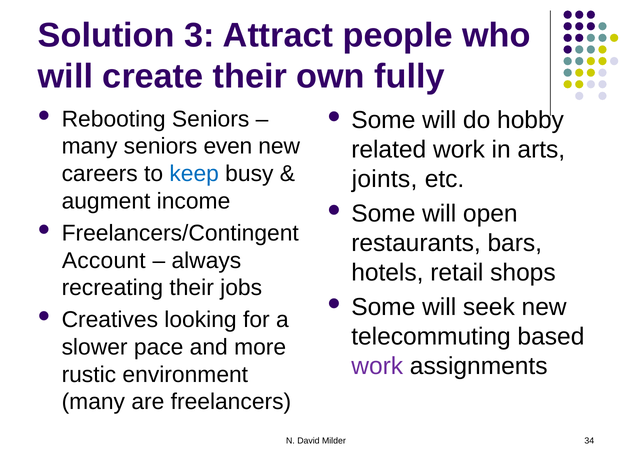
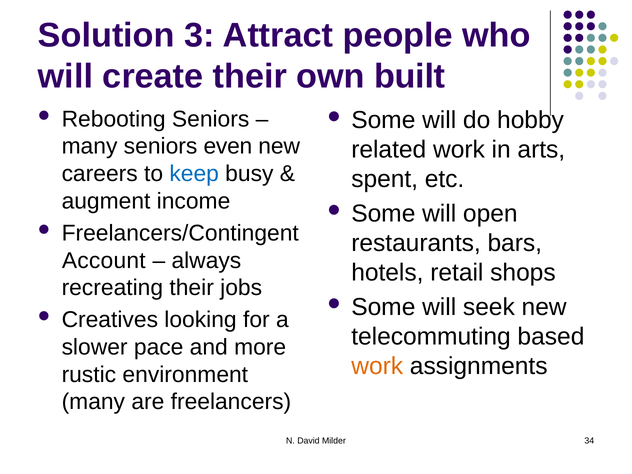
fully: fully -> built (410, 77)
joints: joints -> spent (385, 179)
work colour: purple -> orange (377, 366)
